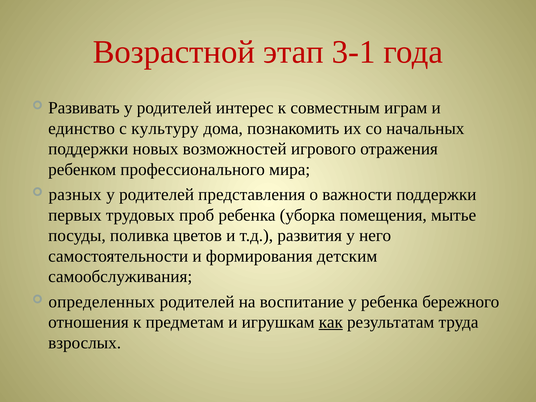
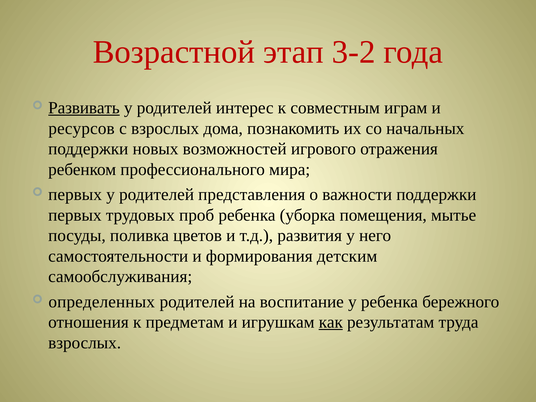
3-1: 3-1 -> 3-2 (354, 52)
Развивать underline: none -> present (84, 108)
единство: единство -> ресурсов (82, 128)
с культуру: культуру -> взрослых (165, 128)
разных: разных -> первых (75, 195)
